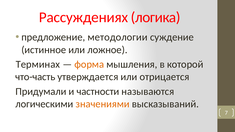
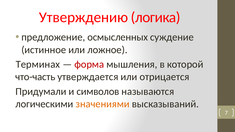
Рассуждениях: Рассуждениях -> Утверждению (83, 17)
методологии: методологии -> осмысленных (118, 37)
форма colour: orange -> red (89, 64)
частности: частности -> символов (98, 92)
